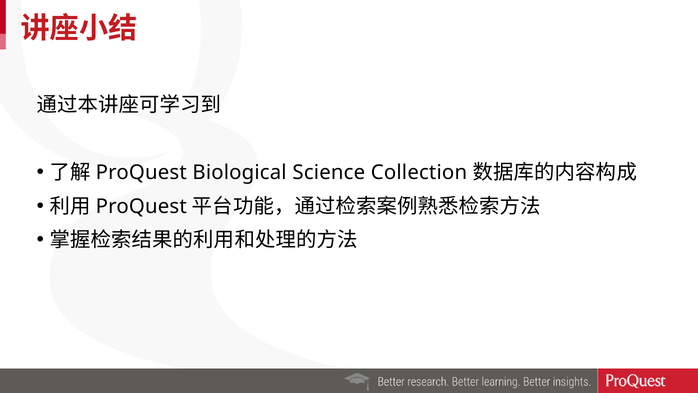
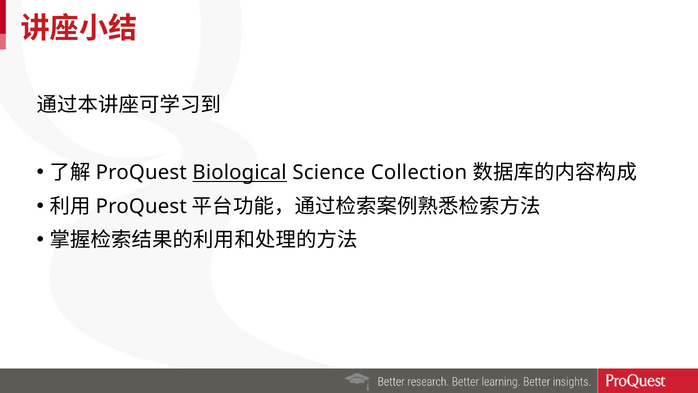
Biological underline: none -> present (240, 173)
